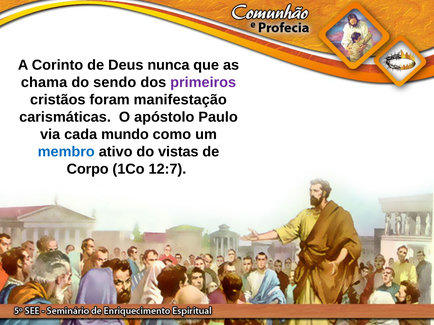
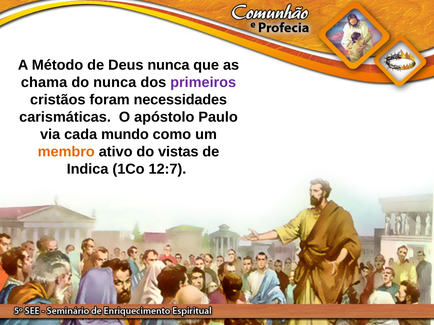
Corinto: Corinto -> Método (58, 65)
do sendo: sendo -> nunca (115, 83)
manifestação: manifestação -> necessidades (180, 100)
membro colour: blue -> orange (66, 152)
Corpo: Corpo -> Indica (88, 169)
